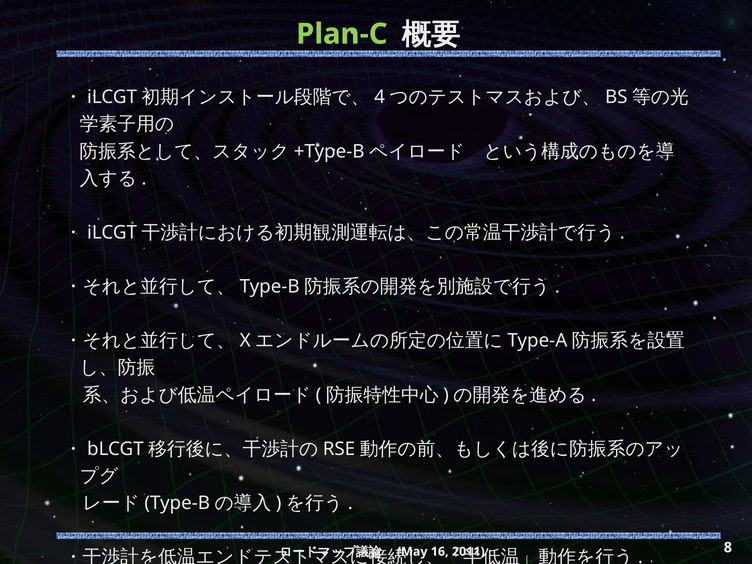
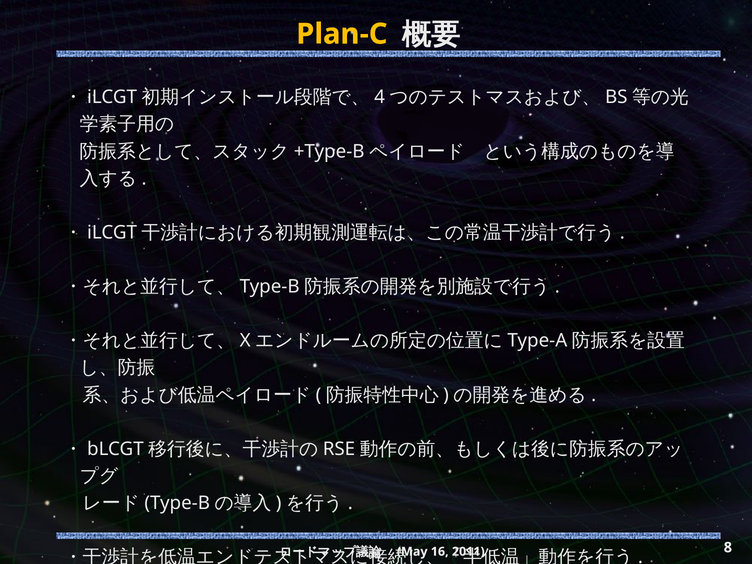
Plan-C colour: light green -> yellow (342, 34)
